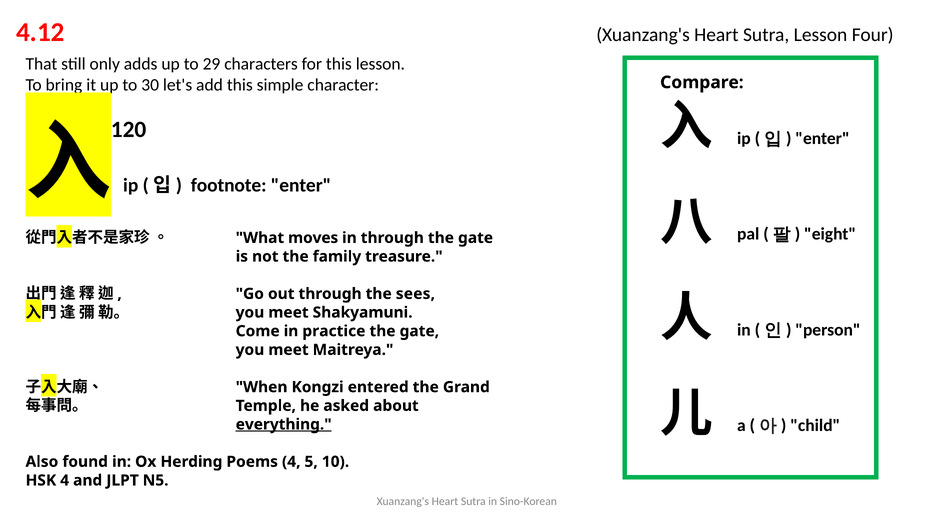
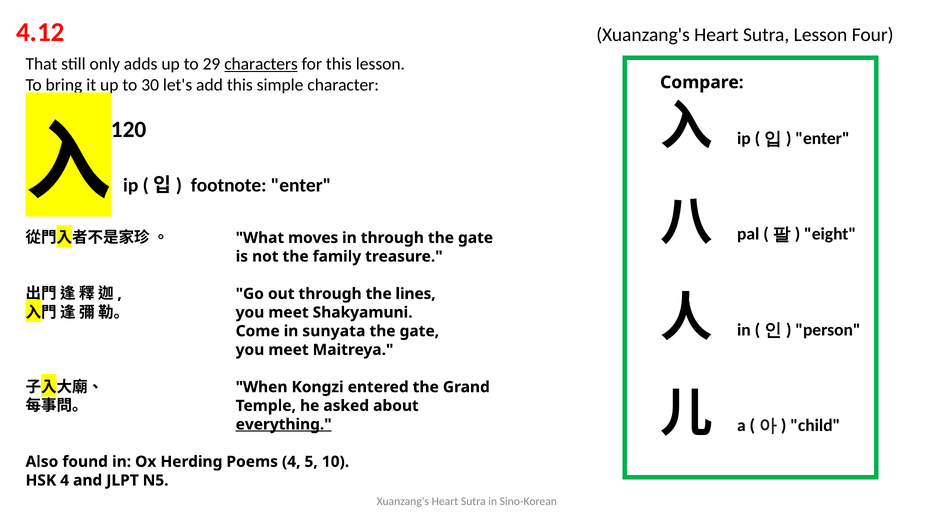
characters underline: none -> present (261, 64)
sees: sees -> lines (416, 294)
practice: practice -> sunyata (334, 331)
